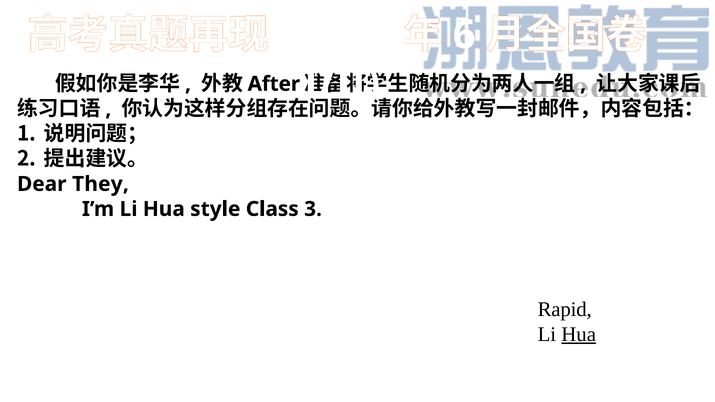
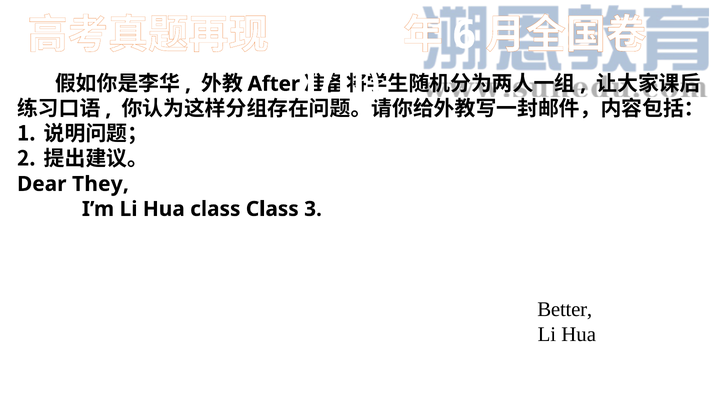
Hua style: style -> class (215, 209)
Rapid: Rapid -> Better (565, 309)
Hua underline: present -> none (579, 334)
